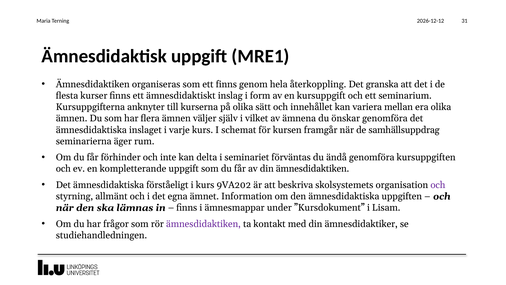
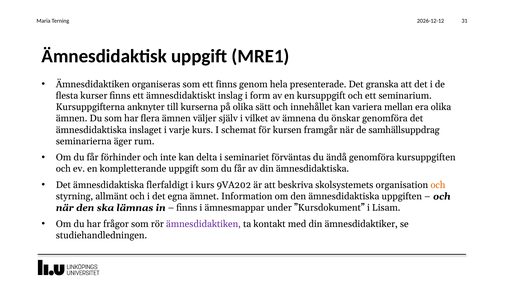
återkoppling: återkoppling -> presenterade (318, 84)
din ämnesdidaktiken: ämnesdidaktiken -> ämnesdidaktiska (313, 169)
förståeligt: förståeligt -> flerfaldigt (167, 185)
och colour: purple -> orange (438, 185)
